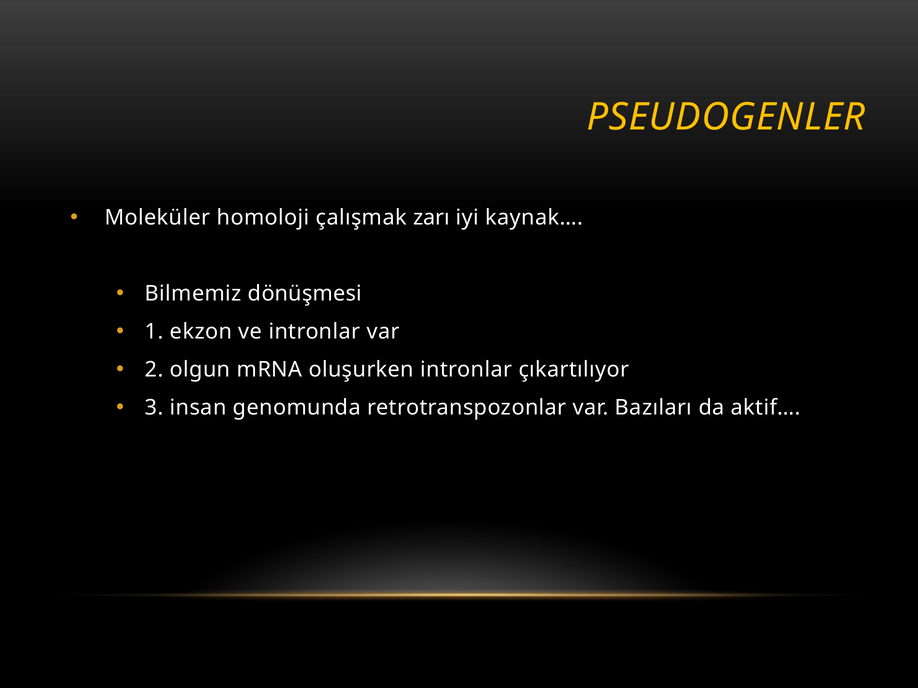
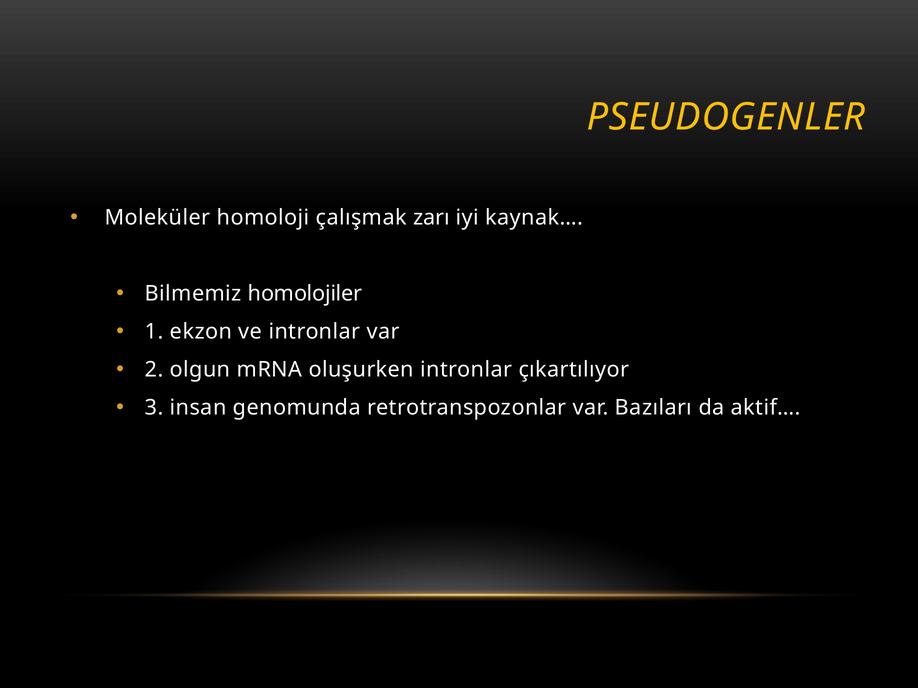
dönüşmesi: dönüşmesi -> homolojiler (305, 294)
